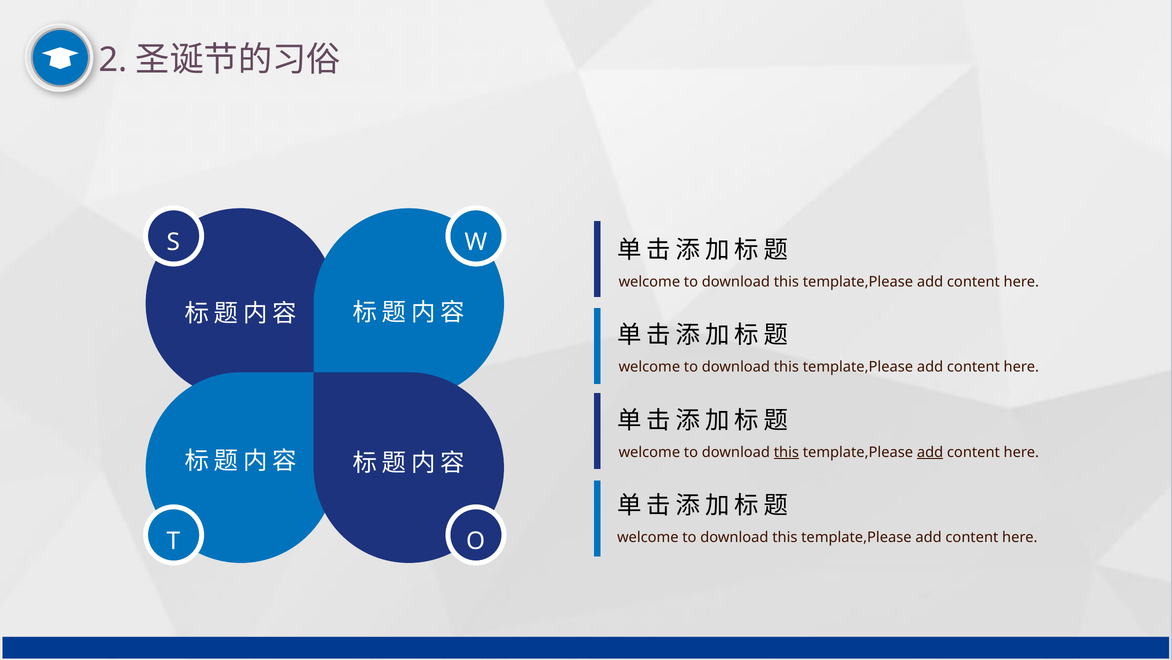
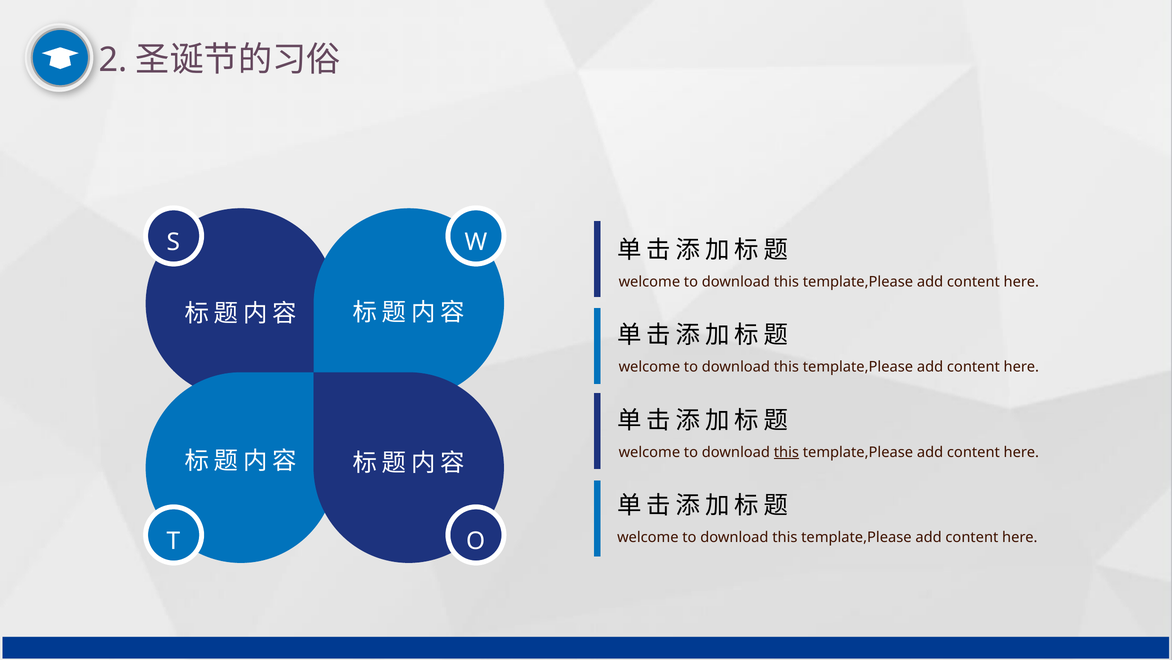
add underline: present -> none (930, 452)
